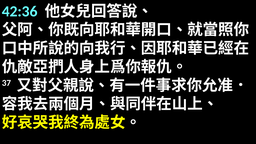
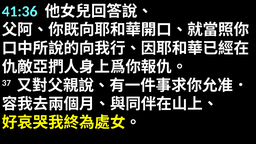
42:36: 42:36 -> 41:36 (20, 11)
